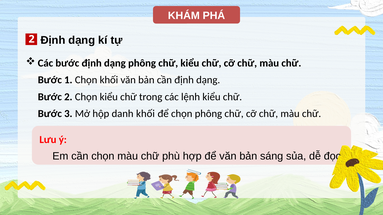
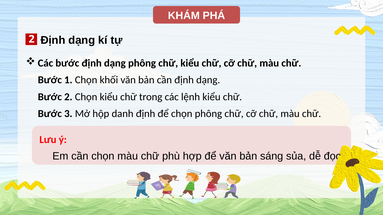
danh khối: khối -> định (146, 114)
